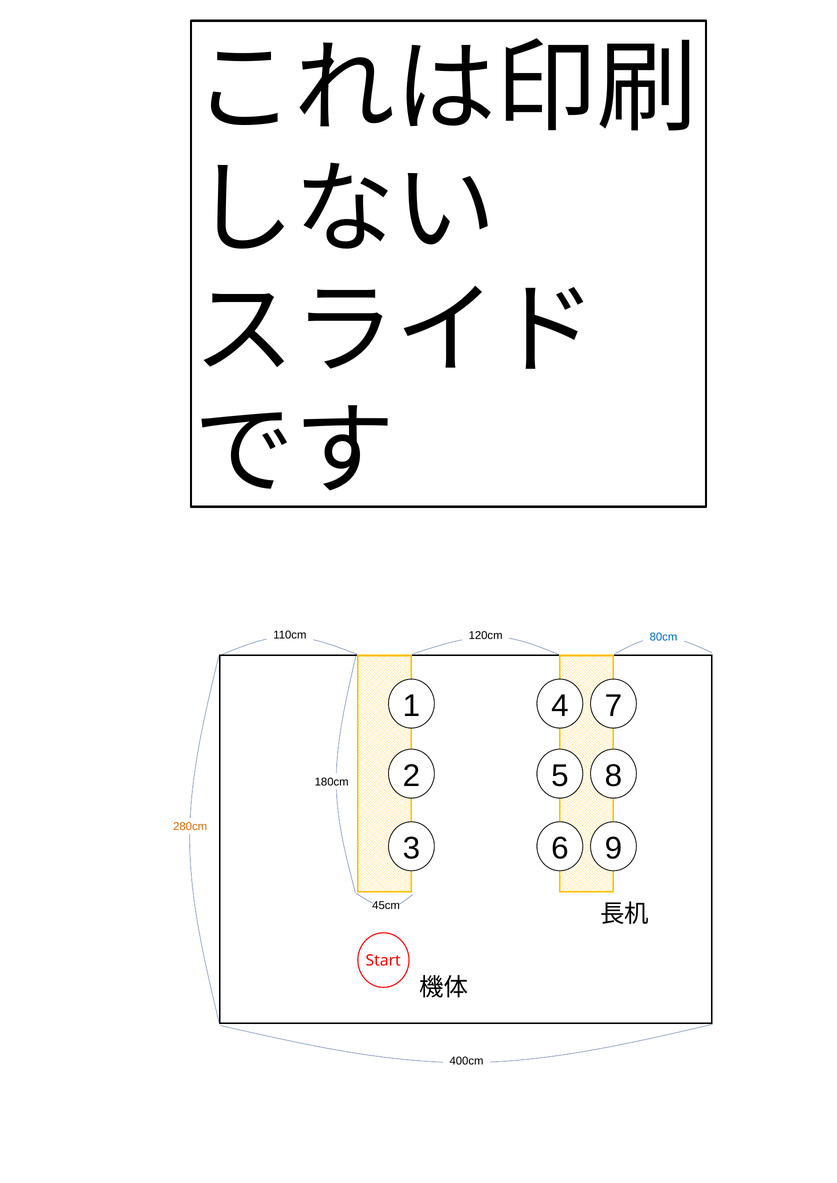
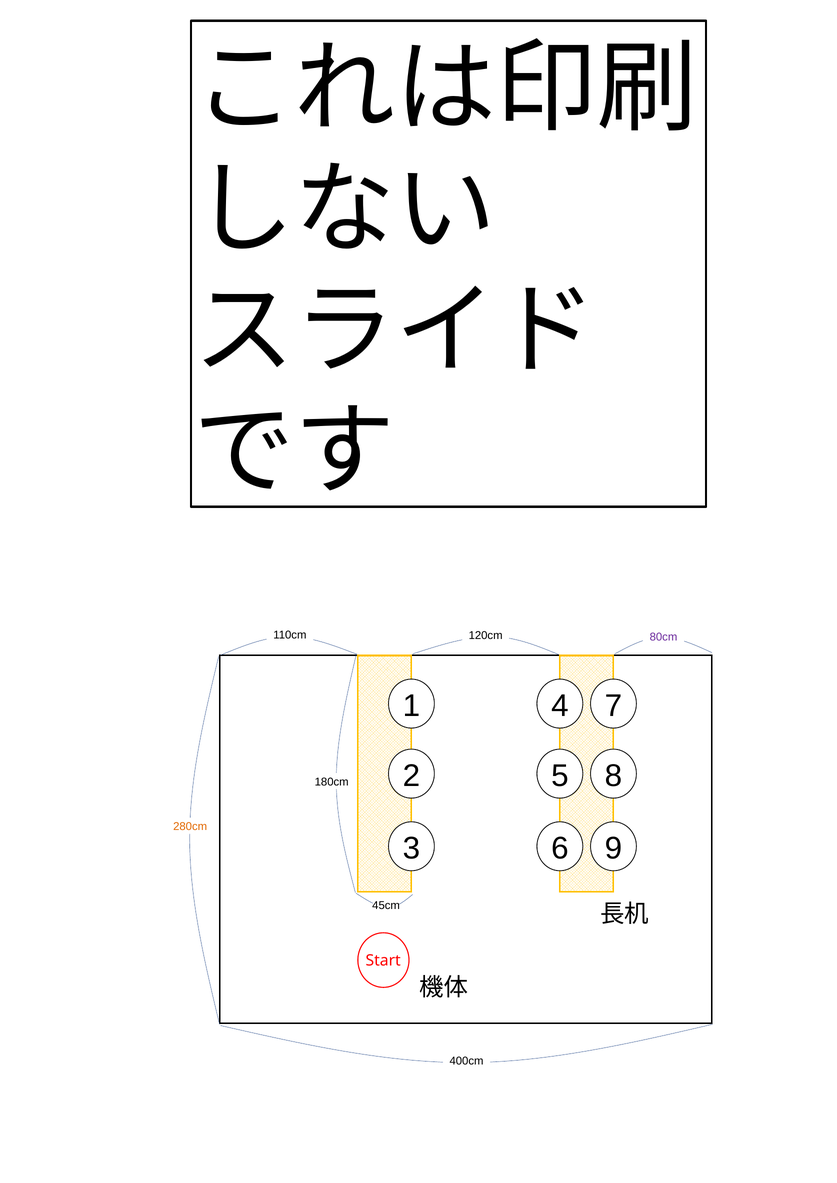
80cm colour: blue -> purple (663, 637)
